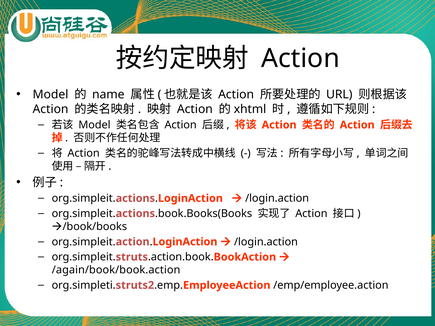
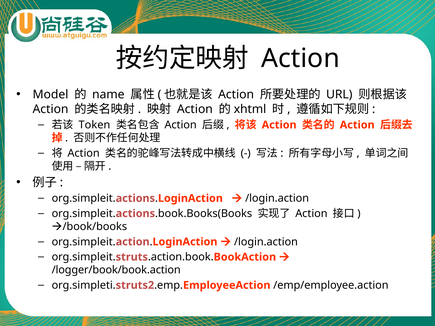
Model: Model -> Token (94, 125)
/again/book/book.action: /again/book/book.action -> /logger/book/book.action (116, 270)
